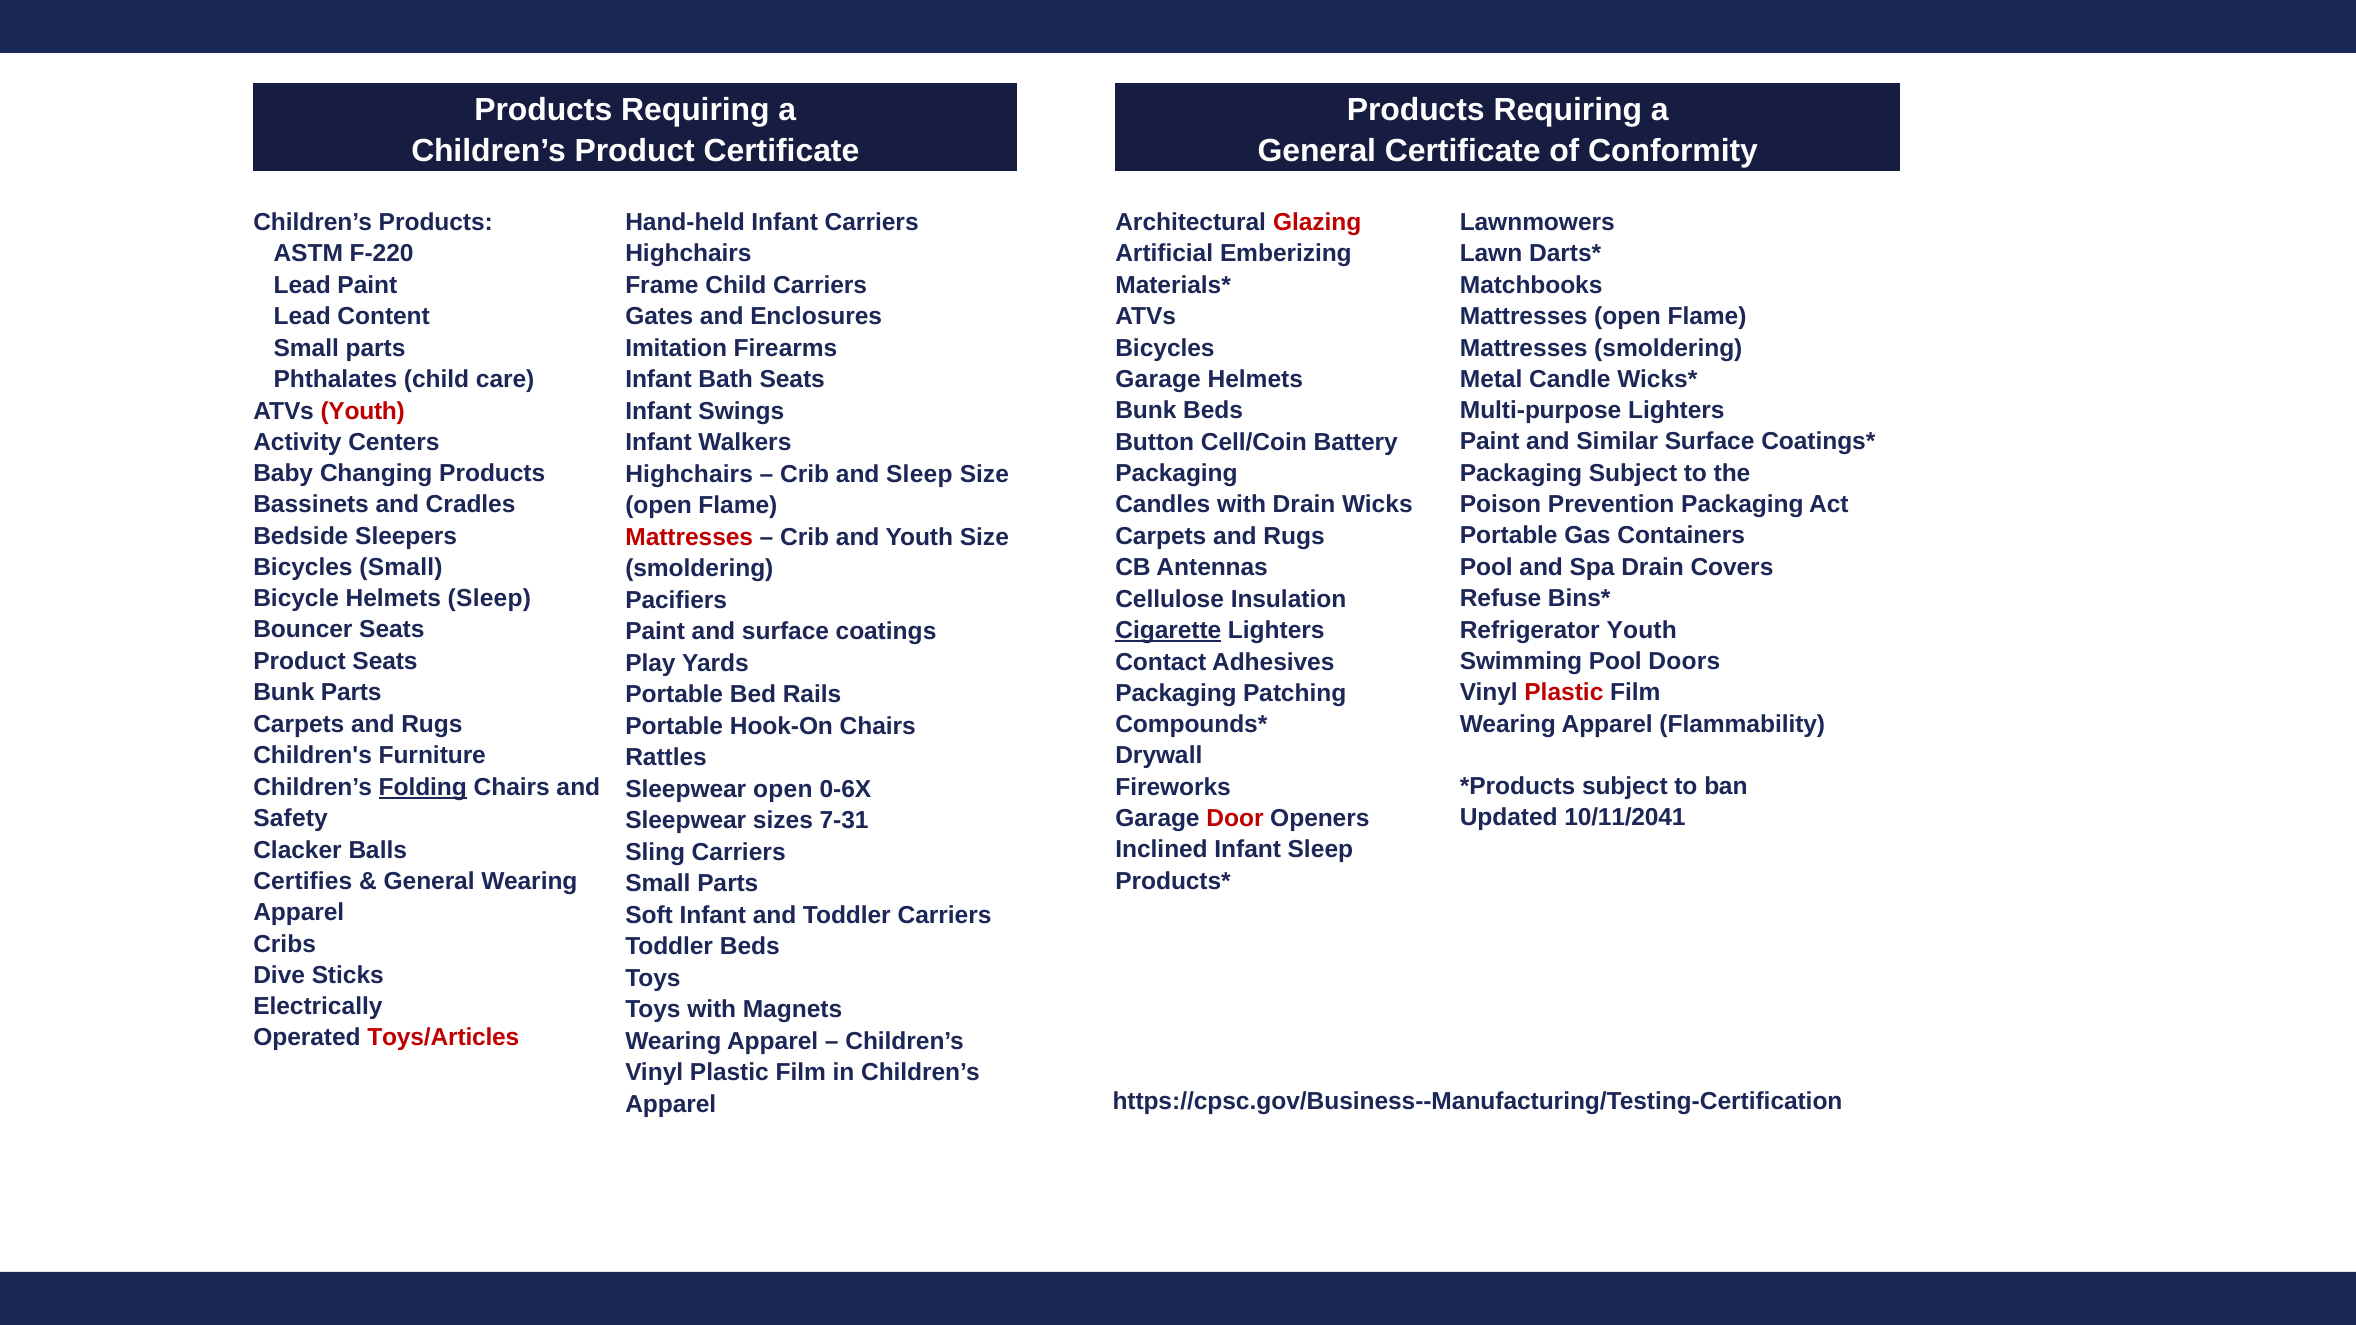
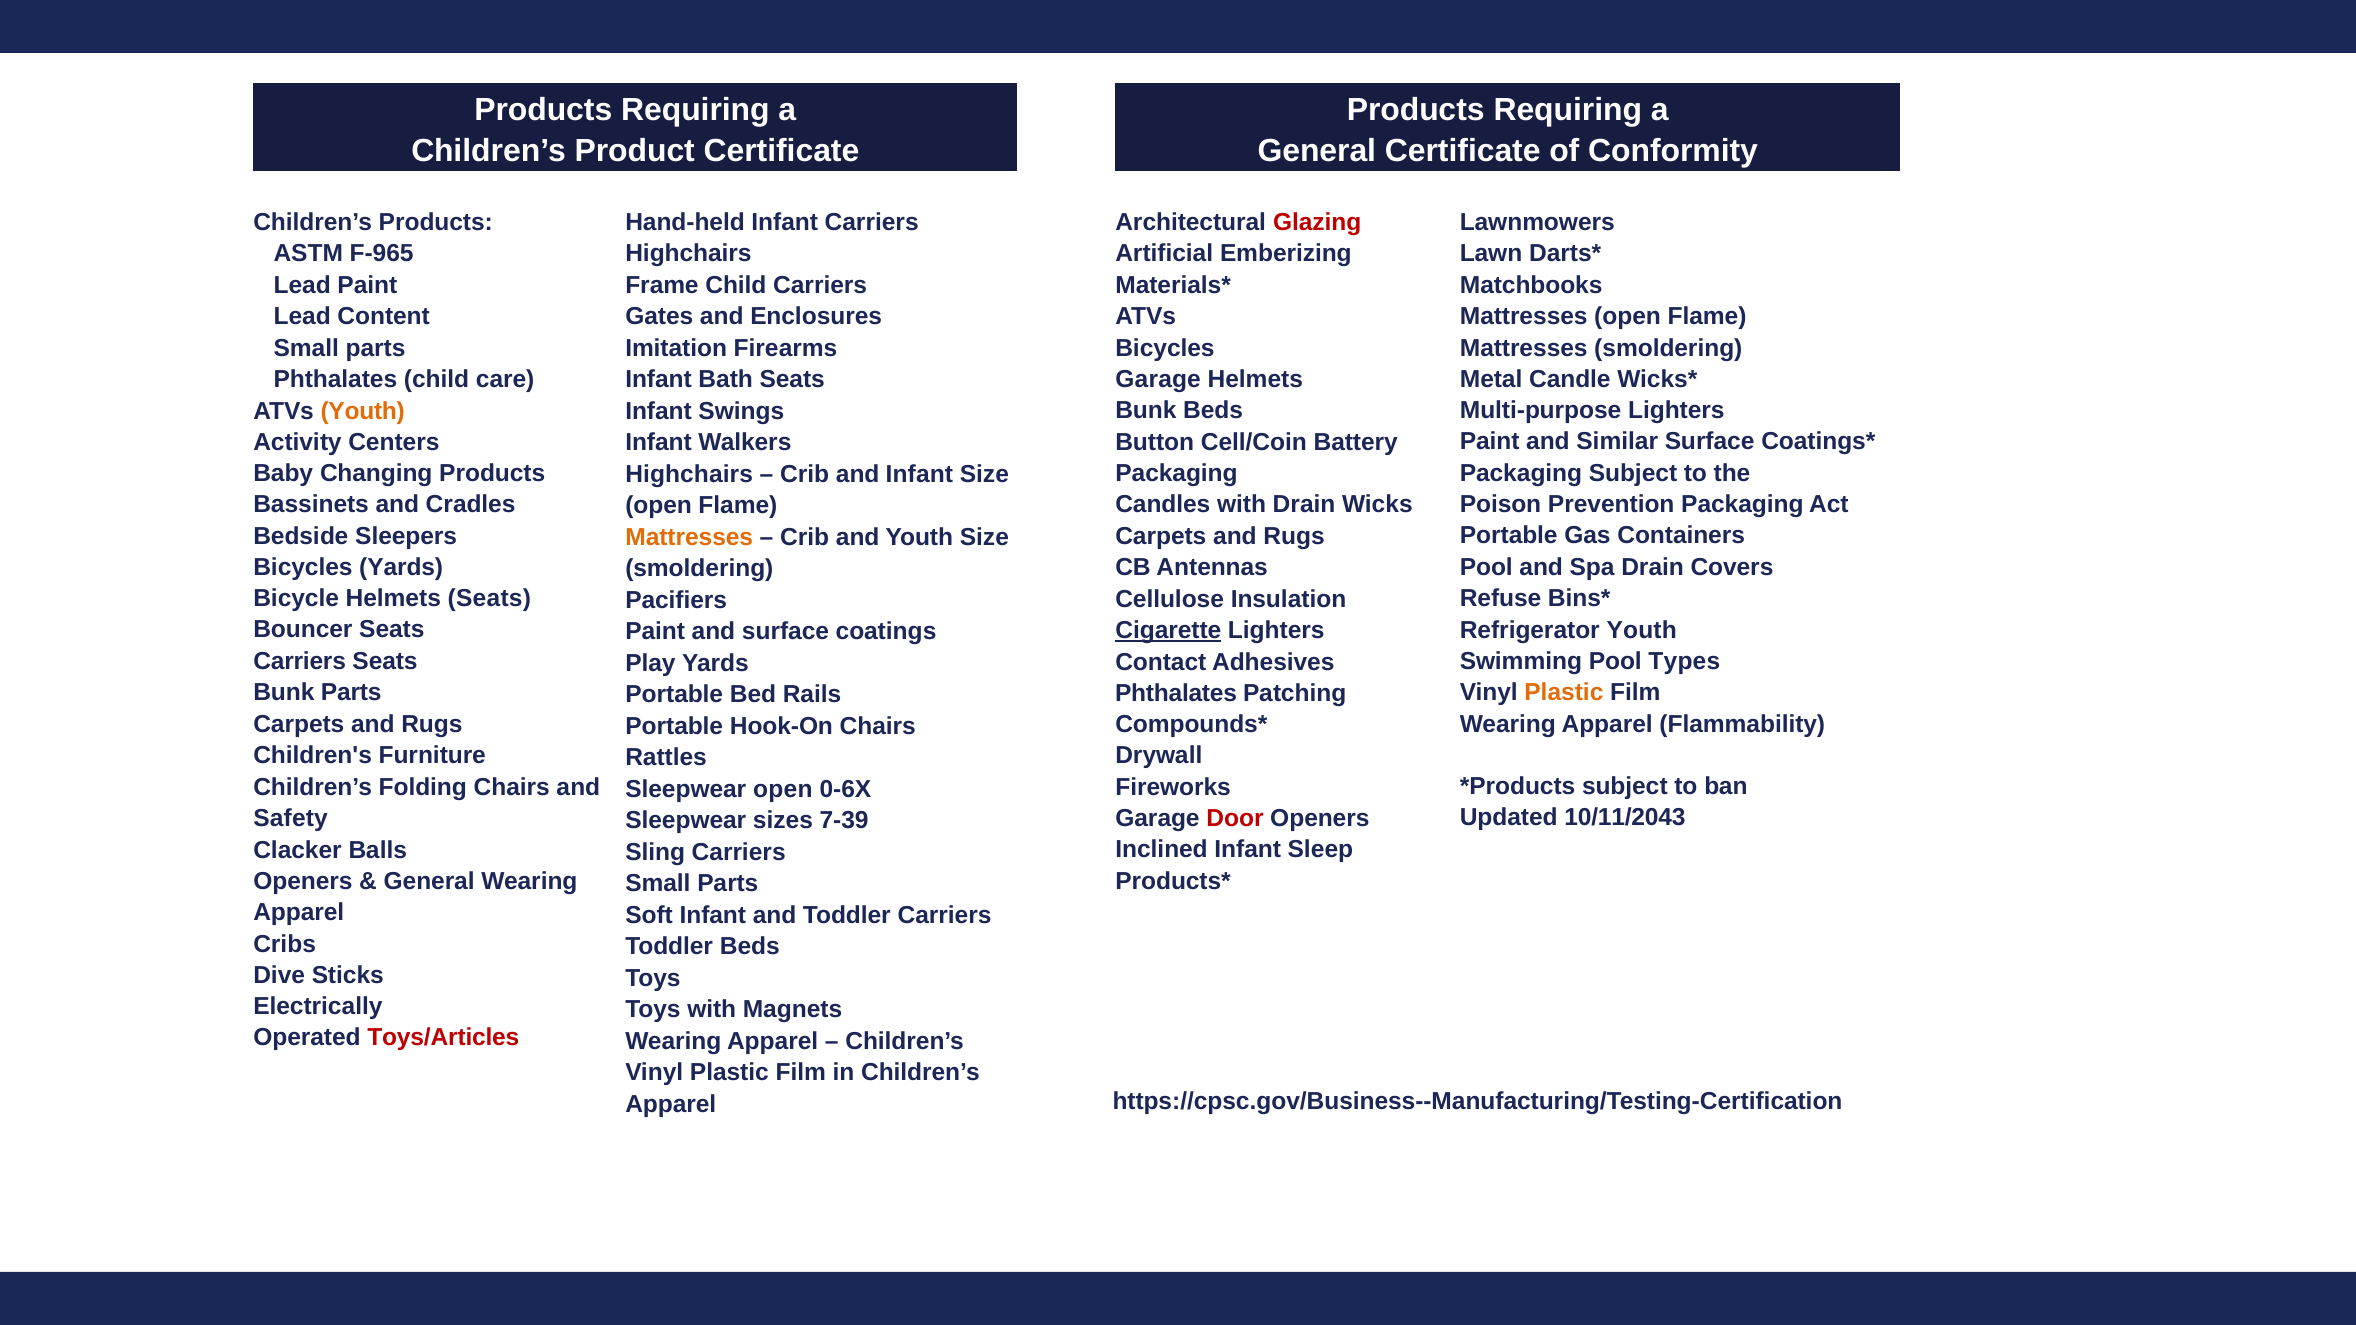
F-220: F-220 -> F-965 (382, 254)
Youth colour: red -> orange (363, 411)
and Sleep: Sleep -> Infant (919, 474)
Mattresses colour: red -> orange (689, 537)
Bicycles Small: Small -> Yards (401, 567)
Helmets Sleep: Sleep -> Seats (489, 599)
Product: Product -> Carriers (300, 661)
Doors: Doors -> Types (1684, 662)
Plastic colour: red -> orange (1564, 693)
Packaging: Packaging -> Phthalates (1176, 693)
Folding underline: present -> none (423, 787)
10/11/2041: 10/11/2041 -> 10/11/2043 (1625, 818)
7-31: 7-31 -> 7-39 (844, 821)
Certifies: Certifies -> Openers (303, 881)
